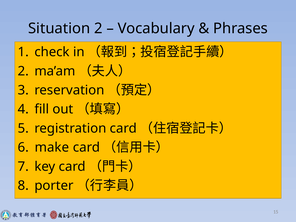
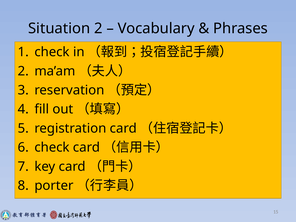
make: make -> check (52, 147)
